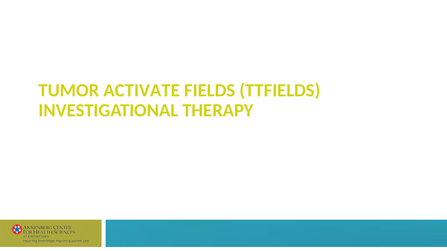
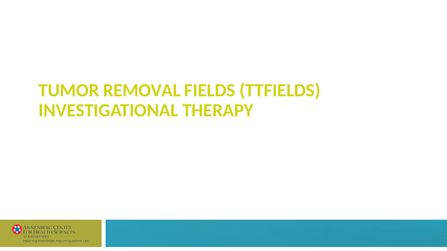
ACTIVATE: ACTIVATE -> REMOVAL (142, 91)
